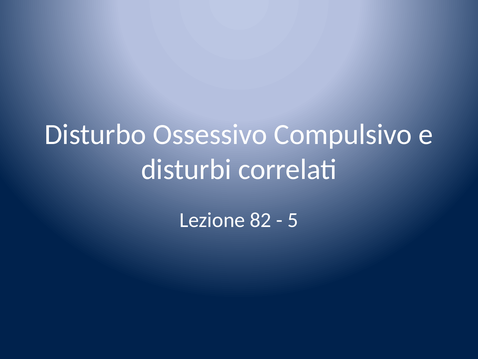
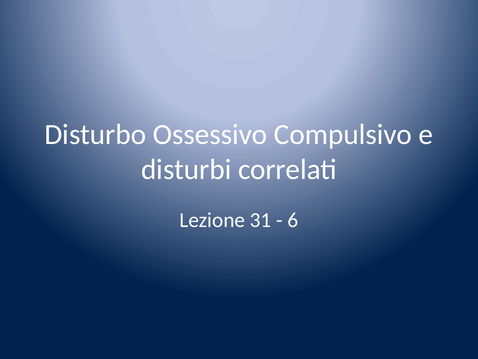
82: 82 -> 31 (261, 220)
5: 5 -> 6 (293, 220)
